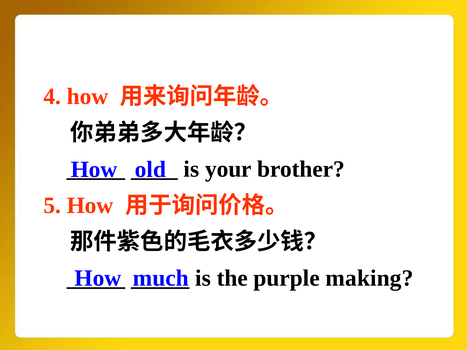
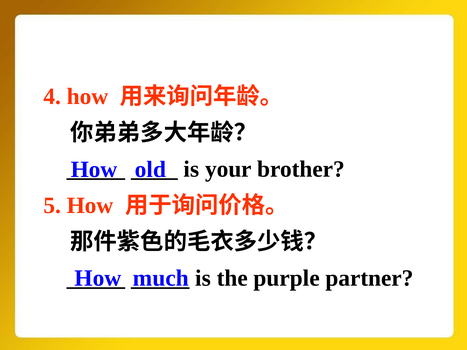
making: making -> partner (370, 278)
